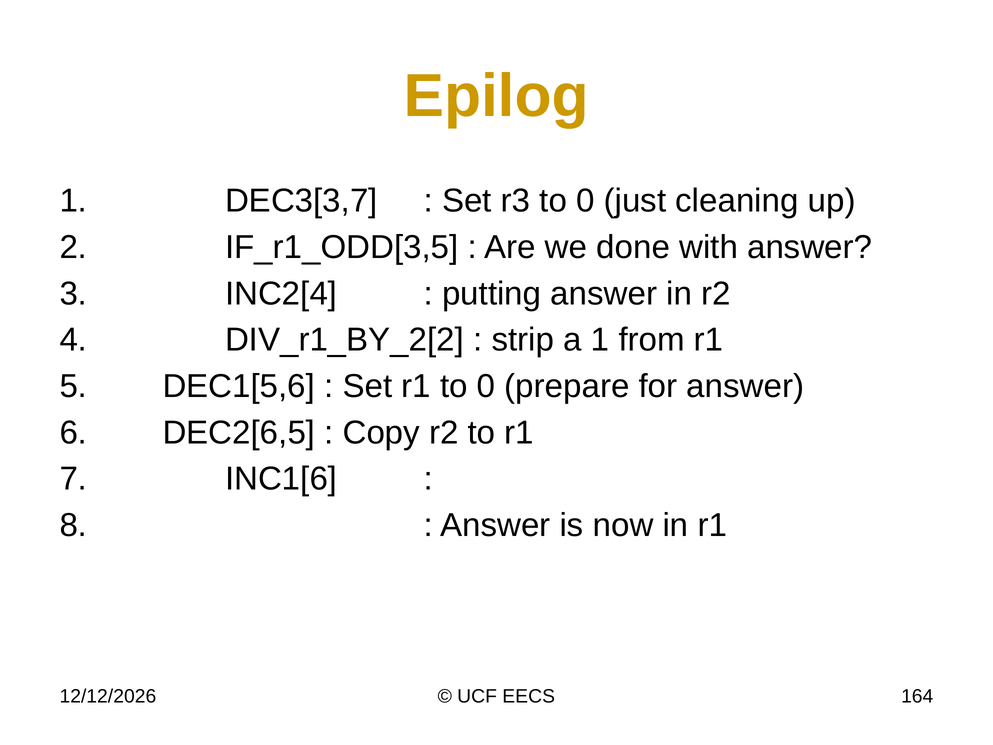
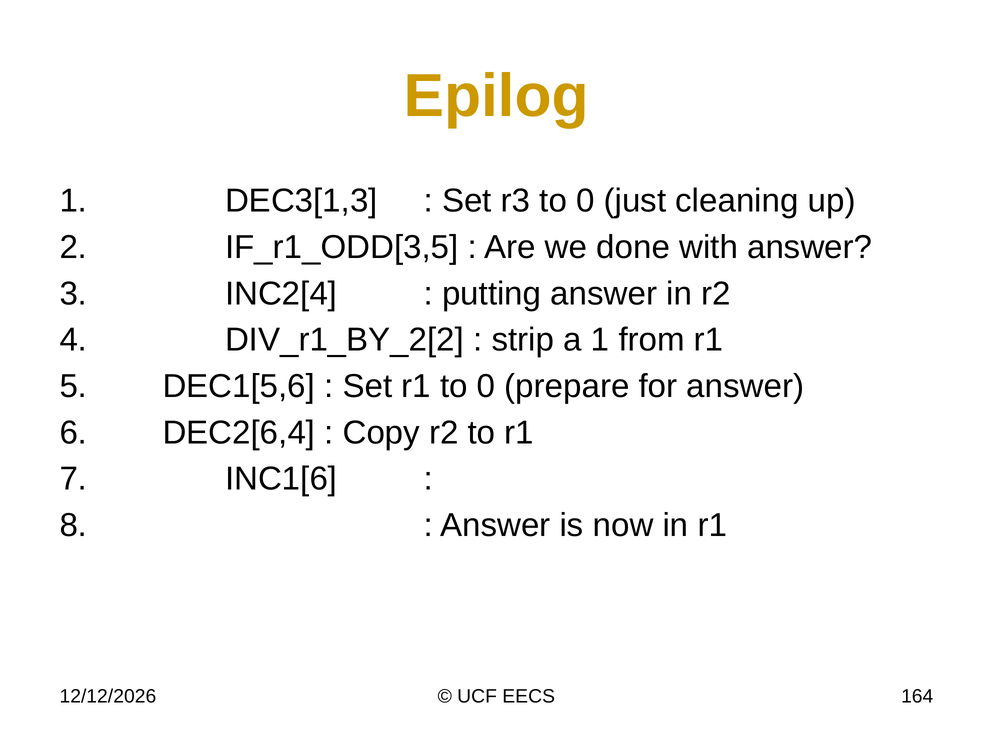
DEC3[3,7: DEC3[3,7 -> DEC3[1,3 (301, 201)
DEC2[6,5: DEC2[6,5 -> DEC2[6,4 (239, 433)
